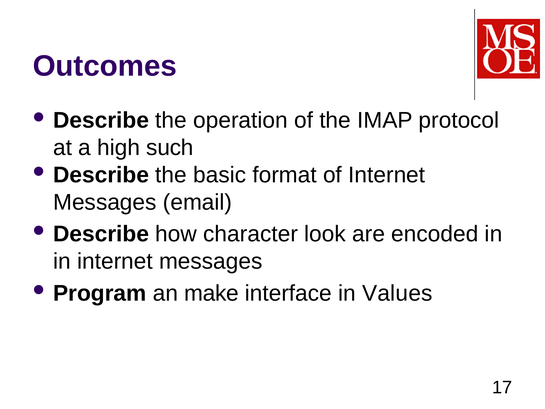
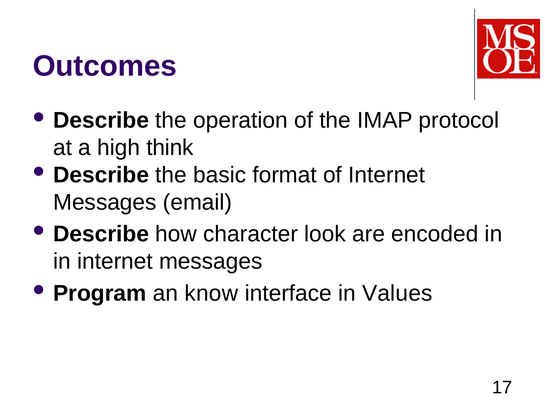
such: such -> think (170, 148)
make: make -> know (211, 293)
